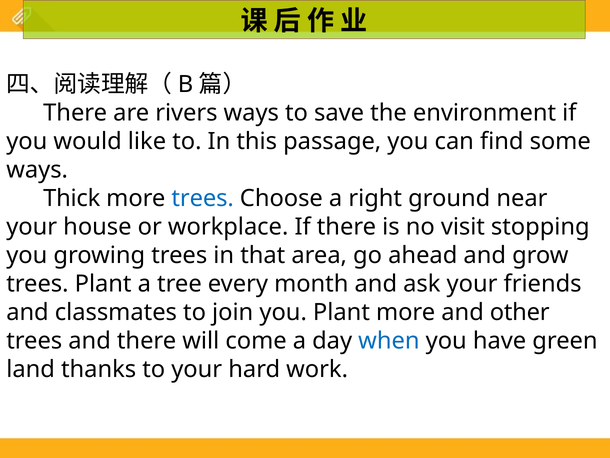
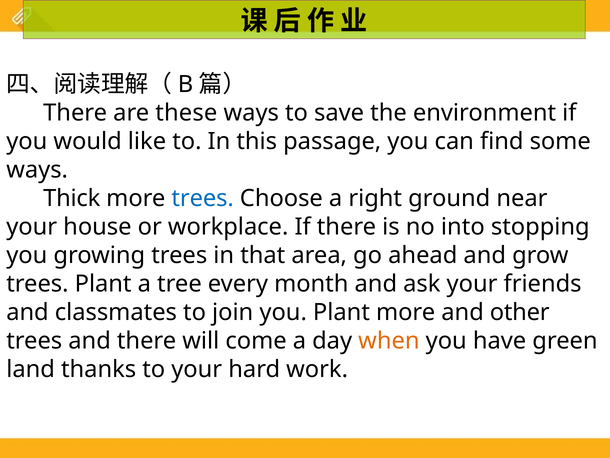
rivers: rivers -> these (186, 113)
visit: visit -> into (463, 227)
when colour: blue -> orange (389, 341)
